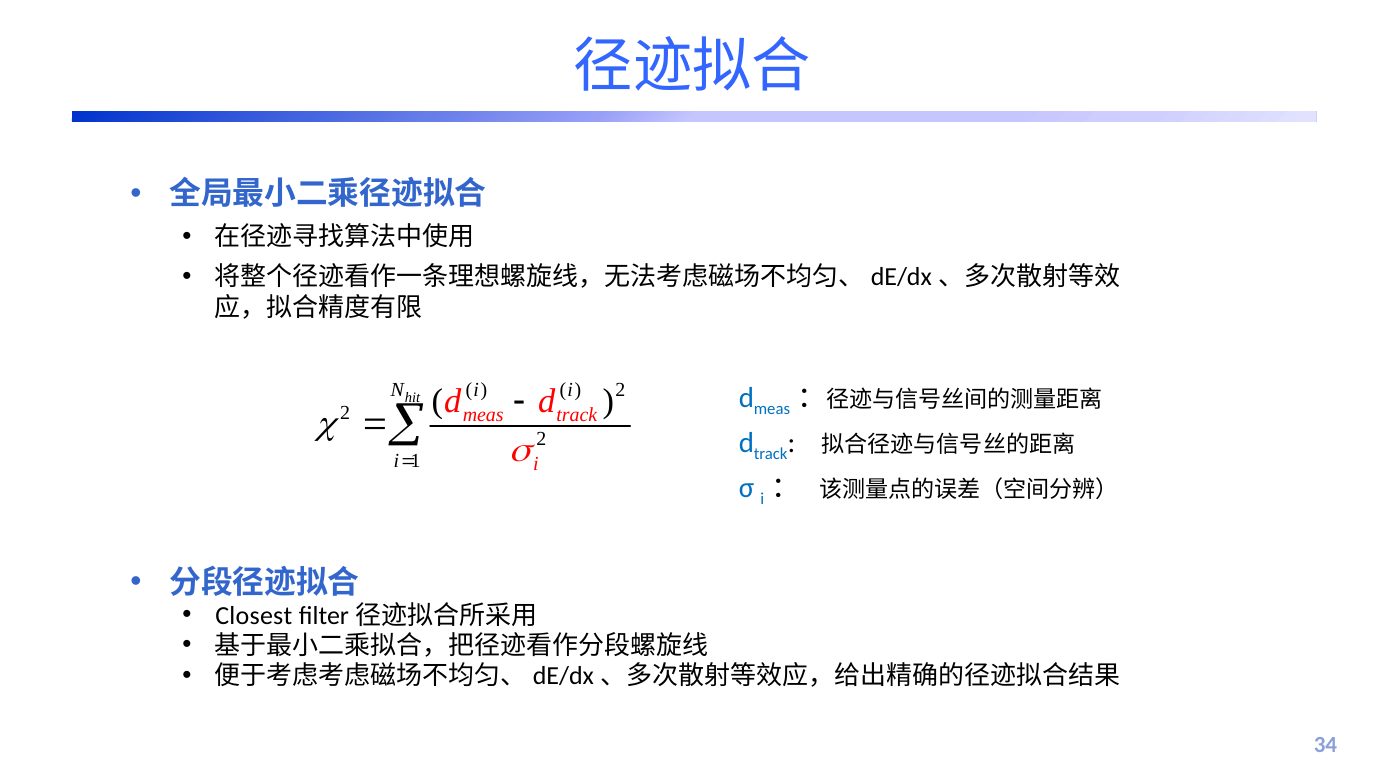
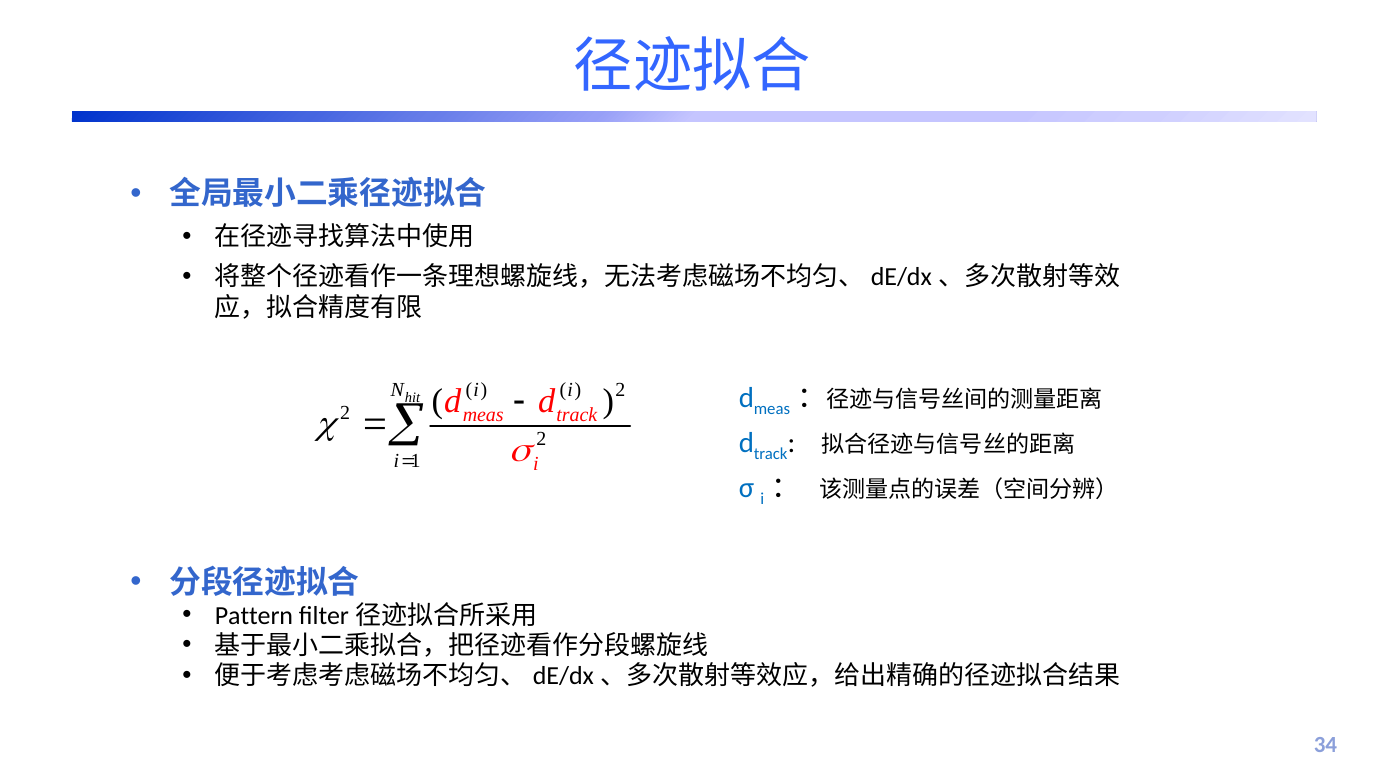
Closest: Closest -> Pattern (254, 615)
